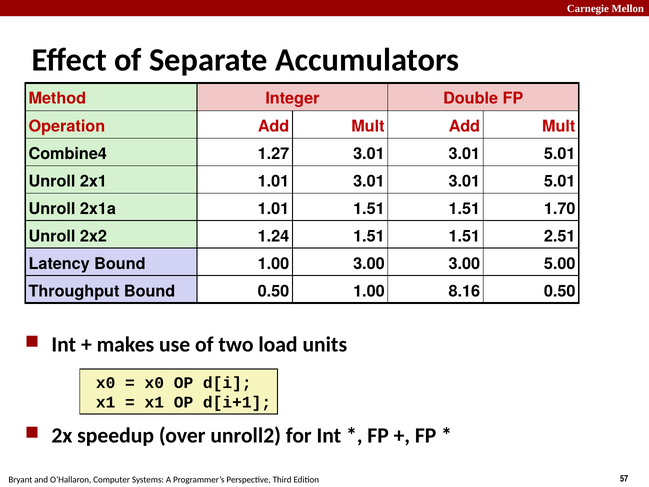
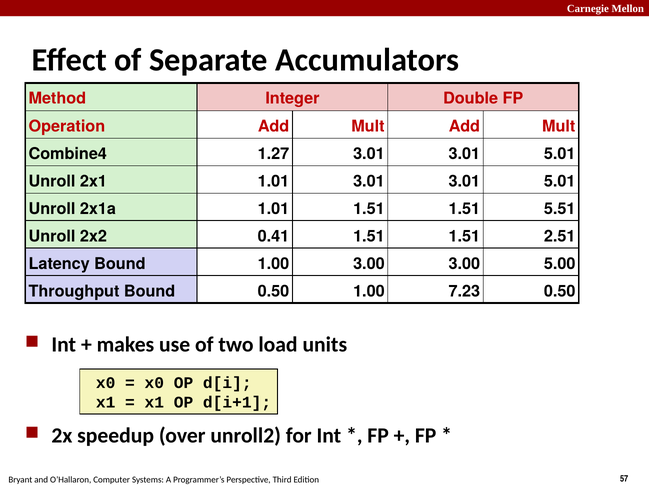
1.70: 1.70 -> 5.51 (560, 209)
1.24: 1.24 -> 0.41 (273, 236)
8.16: 8.16 -> 7.23 (464, 291)
